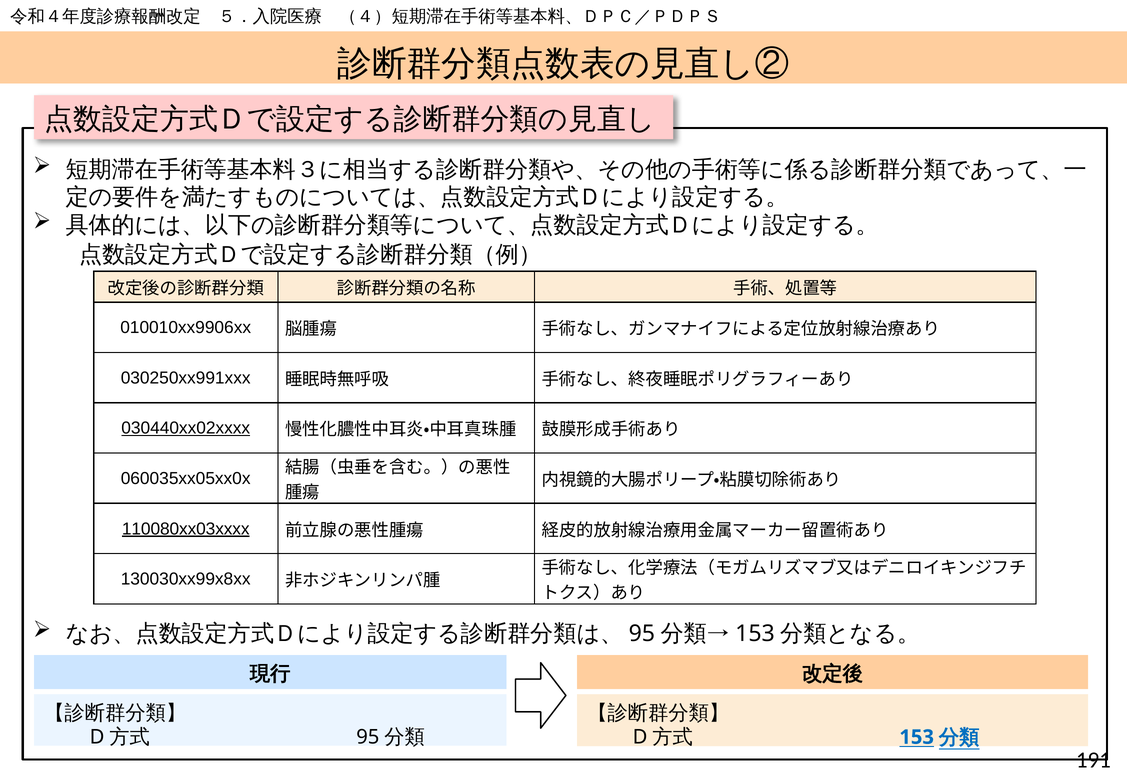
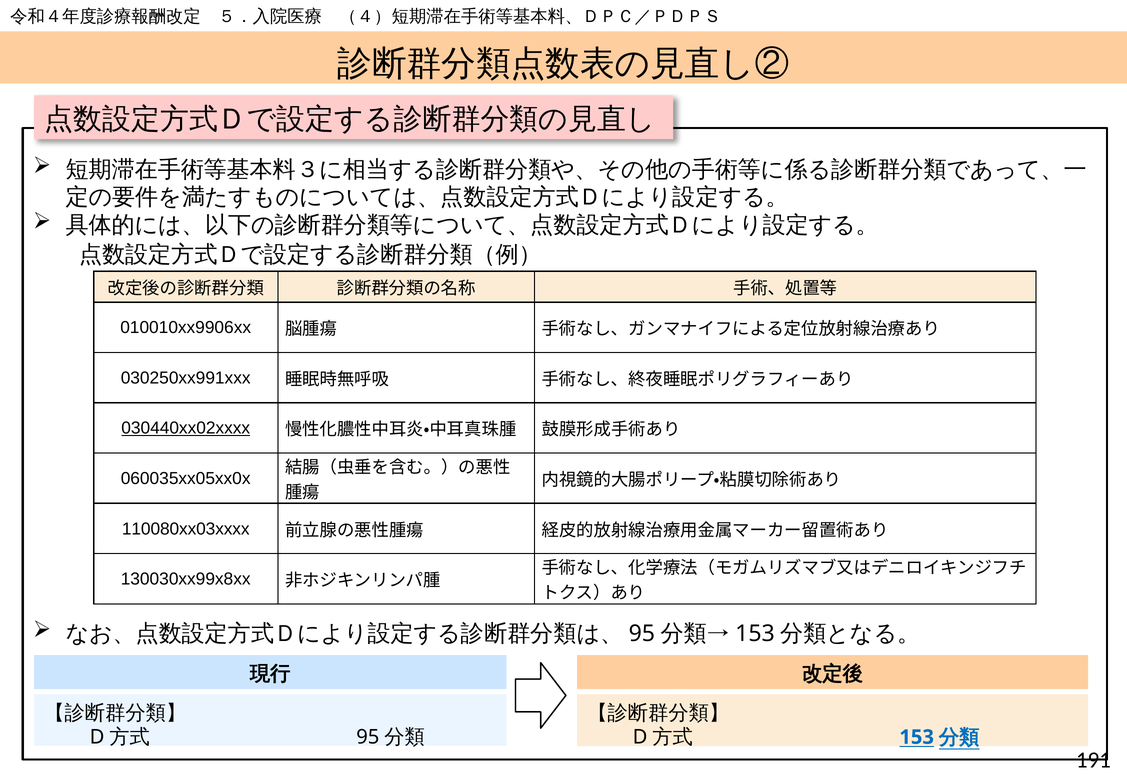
110080xx03xxxx underline: present -> none (186, 528)
